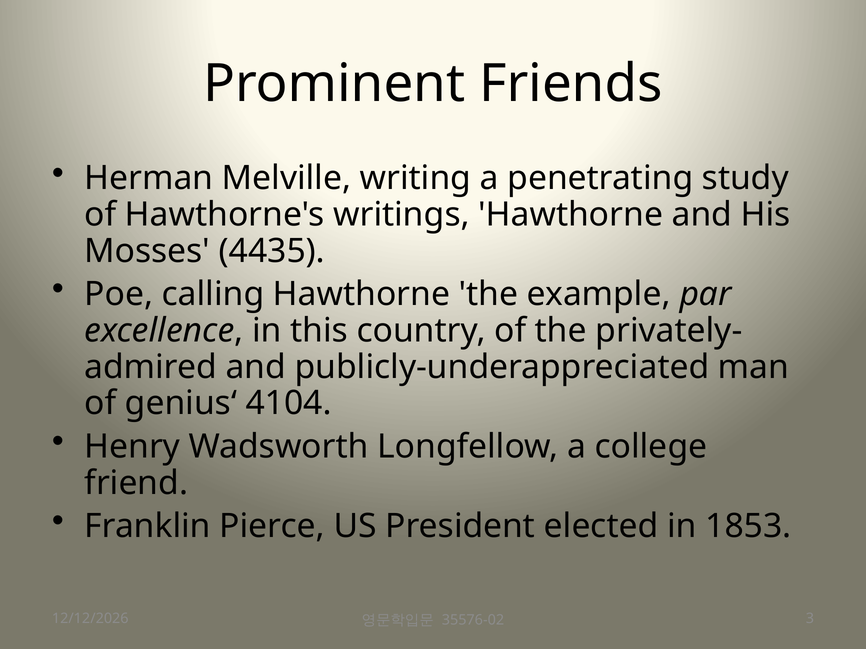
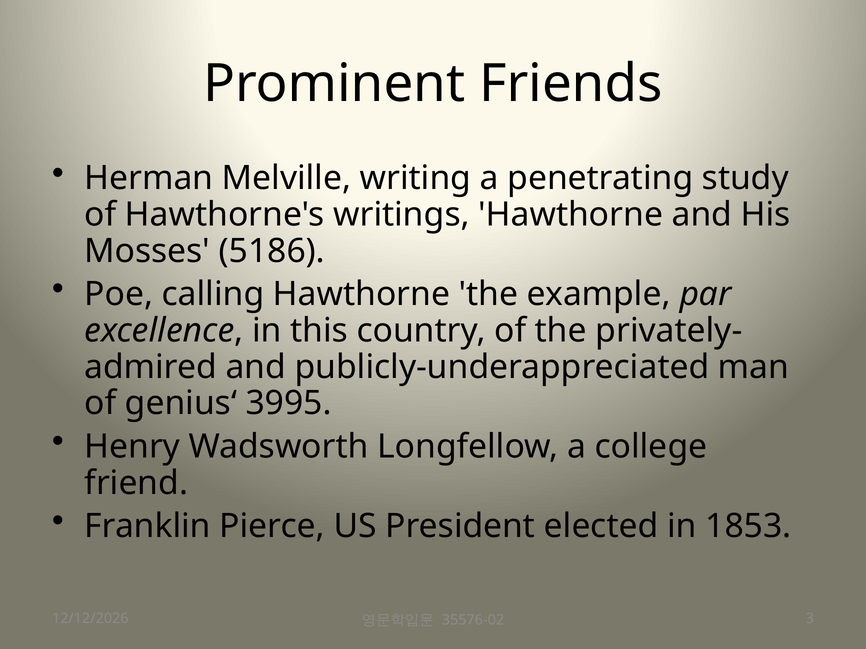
4435: 4435 -> 5186 (272, 251)
4104: 4104 -> 3995 (289, 404)
